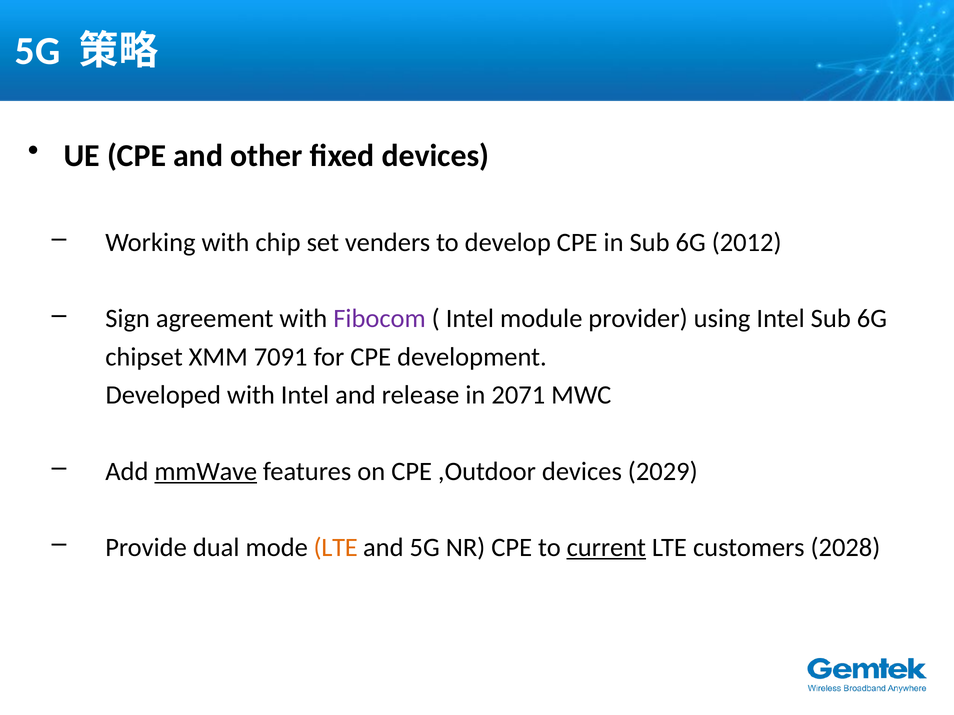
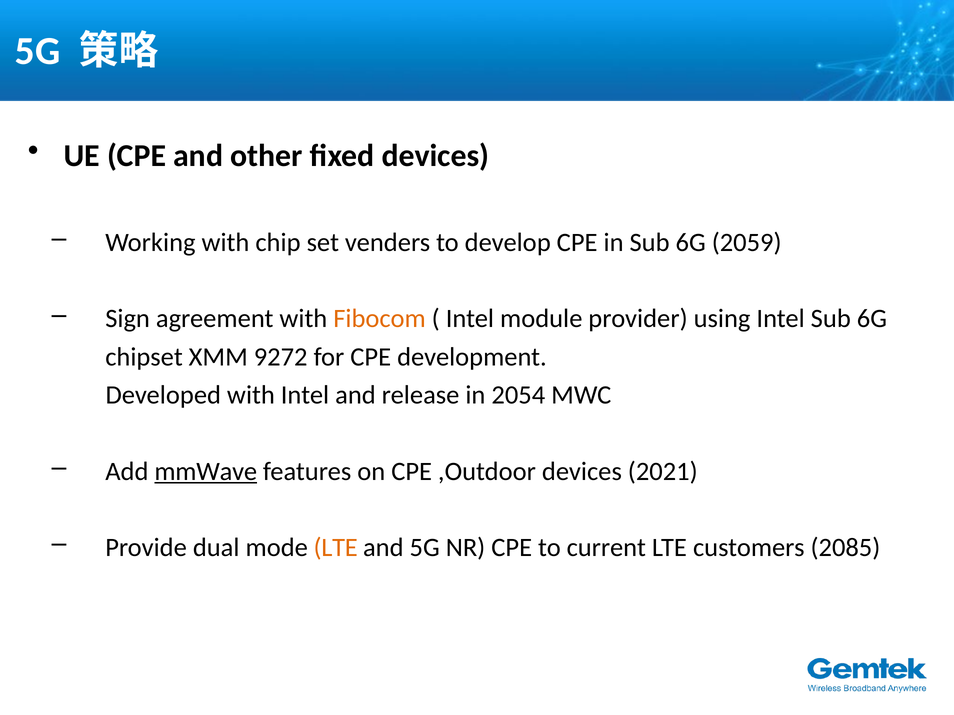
2012: 2012 -> 2059 (747, 243)
Fibocom colour: purple -> orange (380, 319)
7091: 7091 -> 9272 (281, 357)
2071: 2071 -> 2054 (518, 395)
2029: 2029 -> 2021 (663, 472)
current underline: present -> none (606, 548)
2028: 2028 -> 2085 (845, 548)
